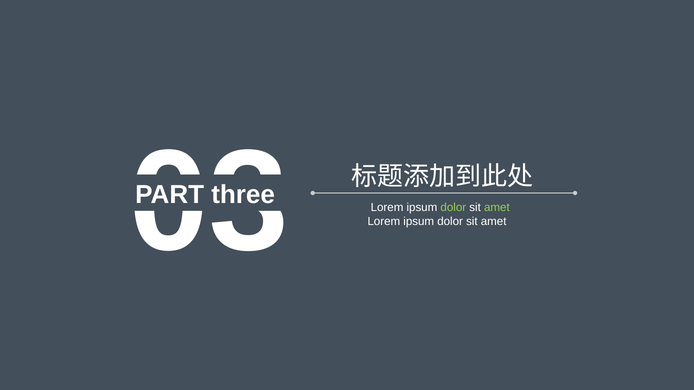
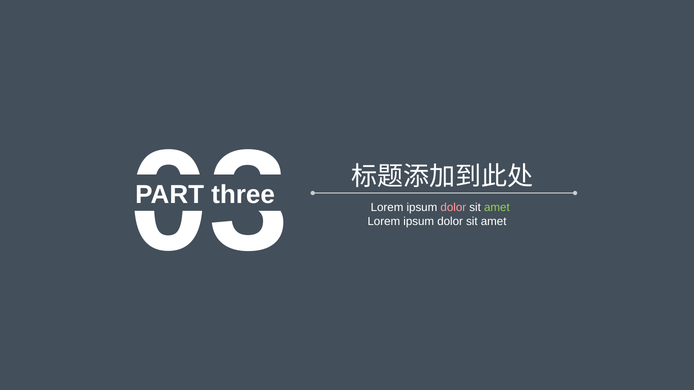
dolor colour: light green -> pink (453, 208)
